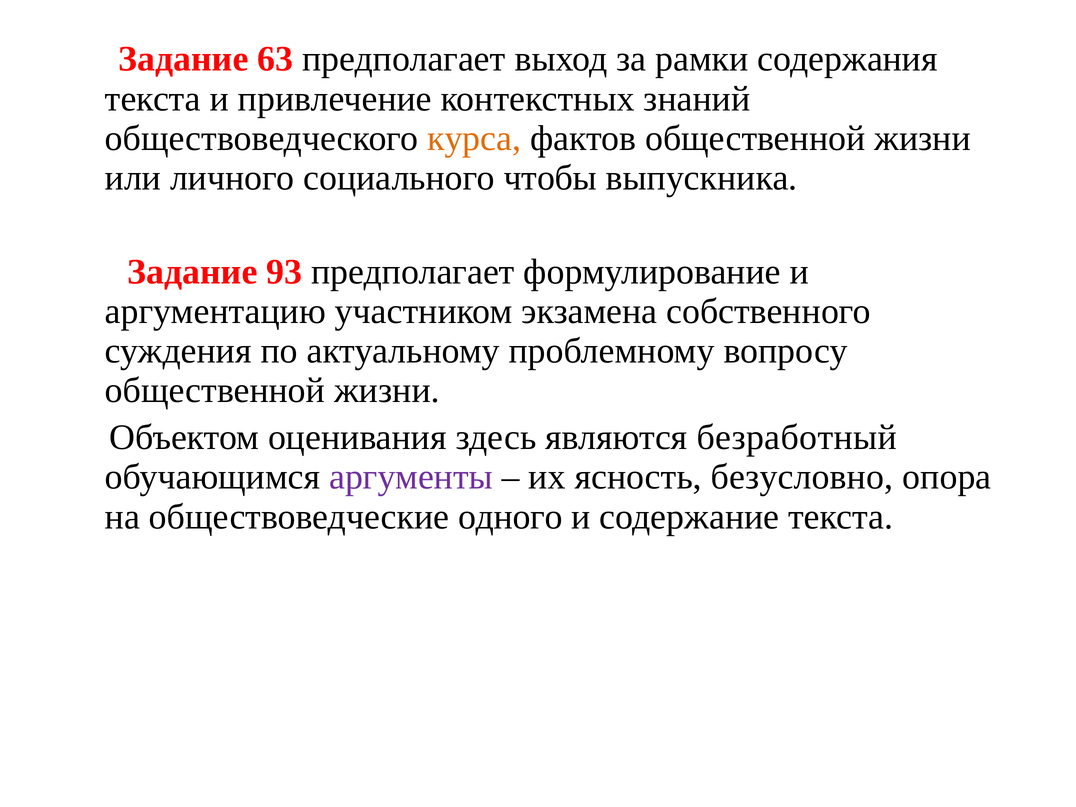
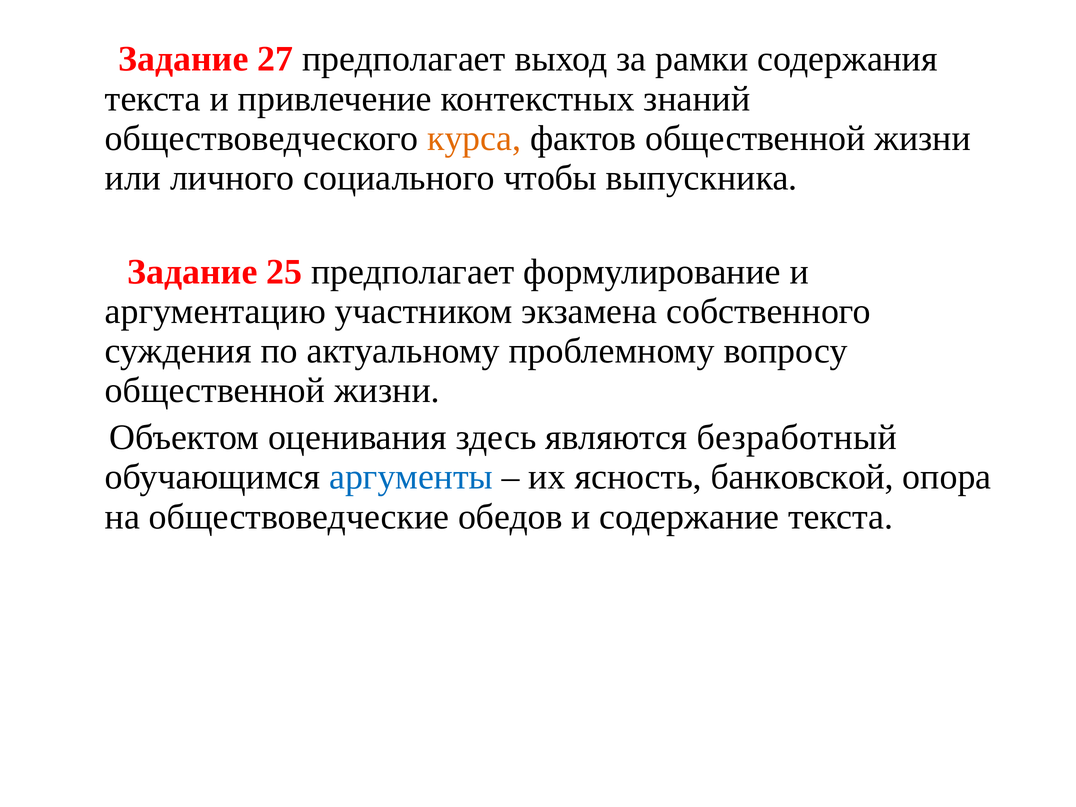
63: 63 -> 27 (275, 59)
93: 93 -> 25 (284, 272)
аргументы colour: purple -> blue (411, 477)
безусловно: безусловно -> банковской (802, 477)
одного: одного -> обедов (510, 517)
